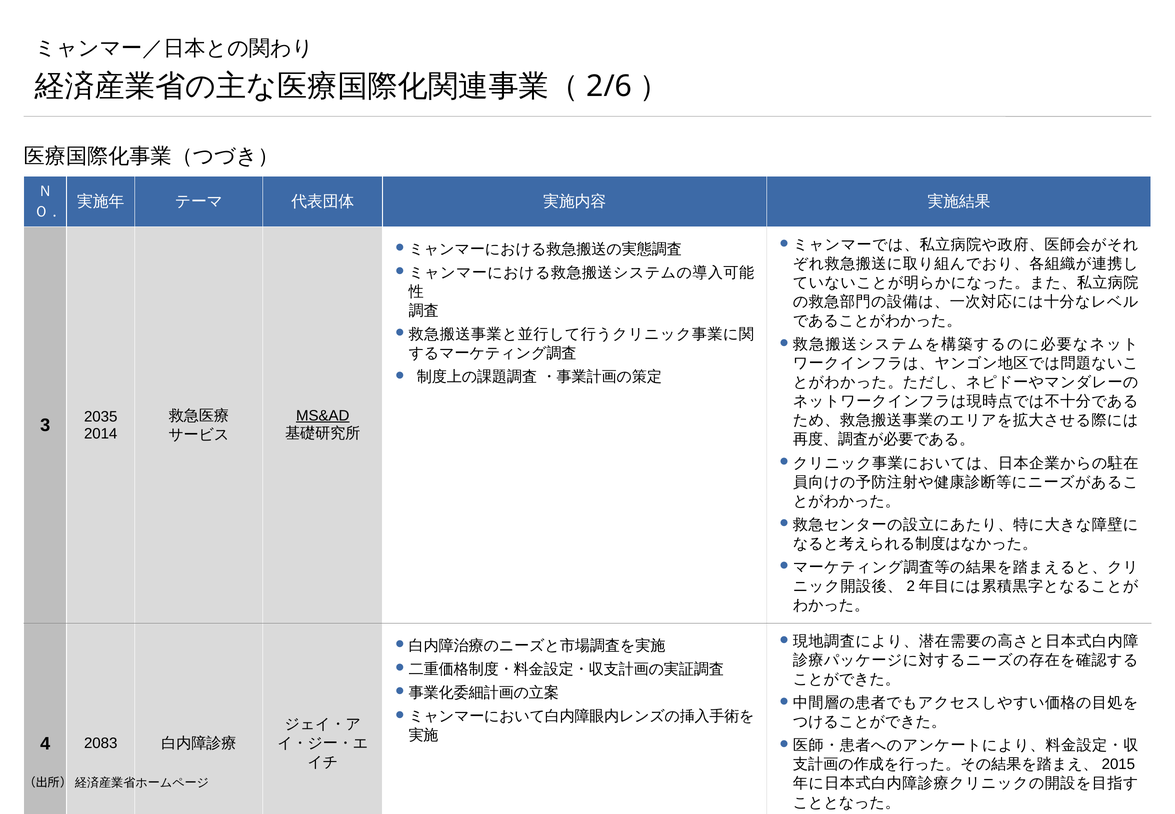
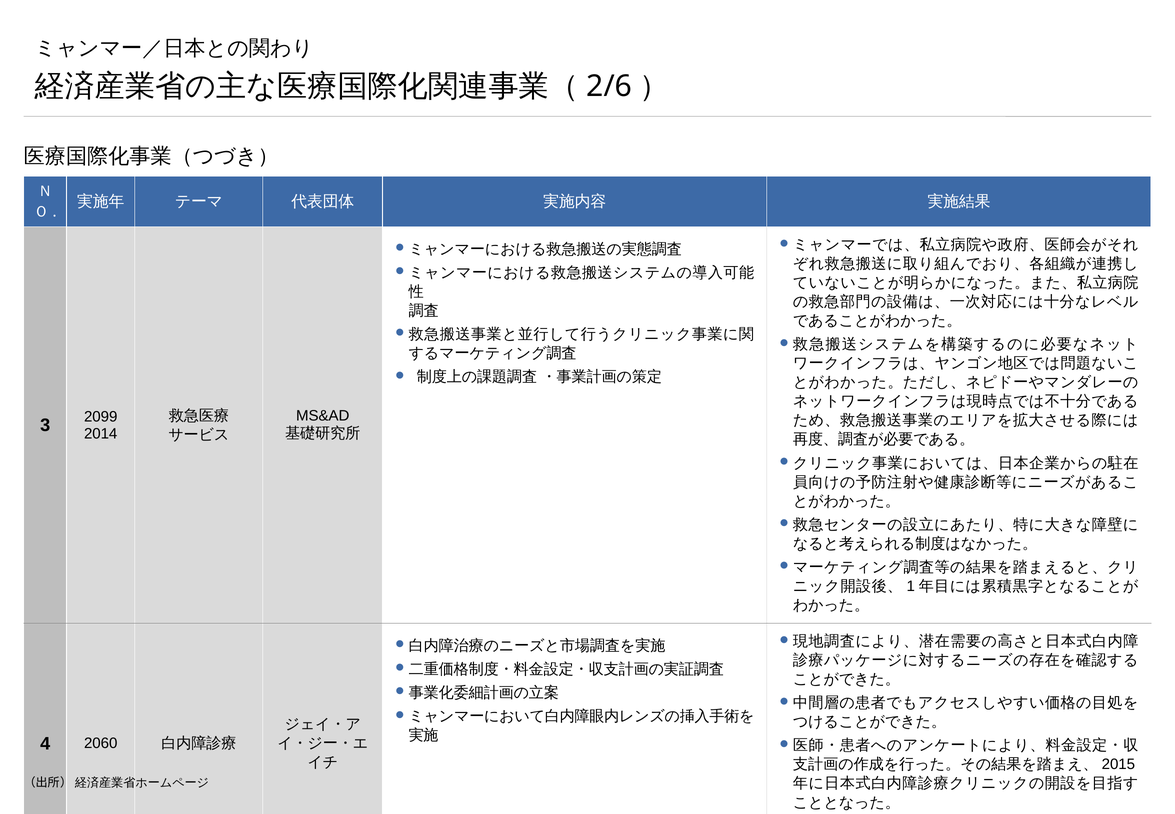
MS&AD underline: present -> none (323, 415)
2035: 2035 -> 2099 (101, 417)
2: 2 -> 1 (911, 586)
2083: 2083 -> 2060 (101, 743)
